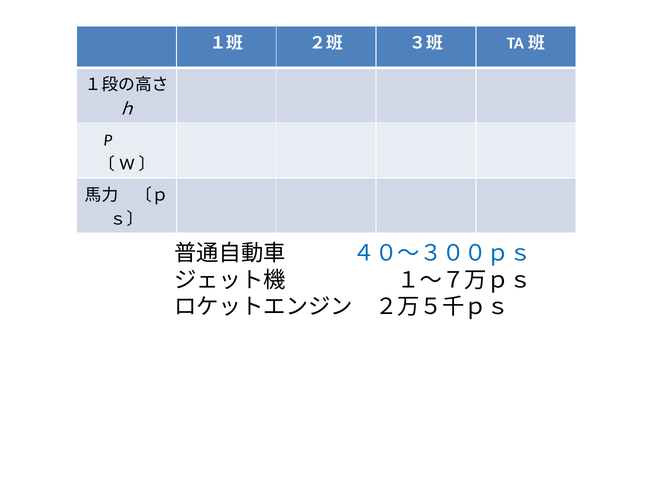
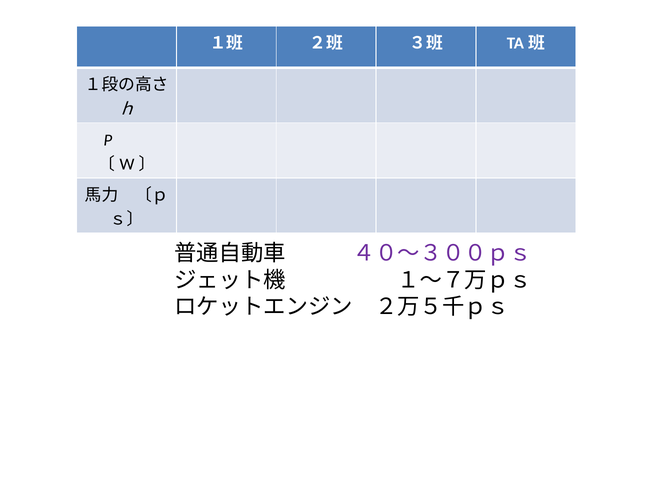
４０～３００ｐｓ colour: blue -> purple (442, 254)
